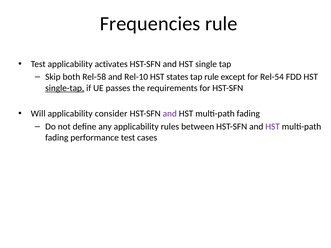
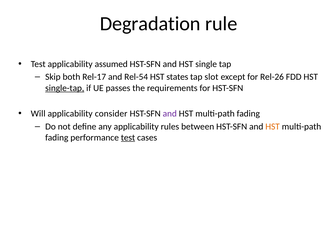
Frequencies: Frequencies -> Degradation (150, 24)
activates: activates -> assumed (111, 64)
Rel-58: Rel-58 -> Rel-17 (94, 77)
Rel-10: Rel-10 -> Rel-54 (136, 77)
tap rule: rule -> slot (211, 77)
Rel-54: Rel-54 -> Rel-26 (272, 77)
HST colour: purple -> orange (273, 127)
test underline: none -> present (128, 138)
